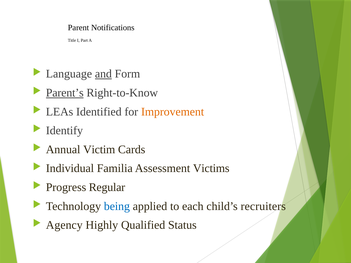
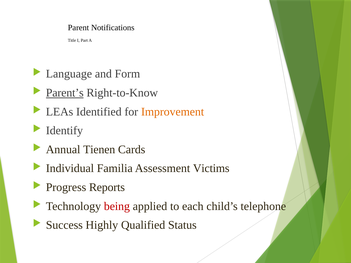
and underline: present -> none (103, 74)
Victim: Victim -> Tienen (99, 150)
Regular: Regular -> Reports (107, 187)
being colour: blue -> red (117, 206)
recruiters: recruiters -> telephone (263, 206)
Agency: Agency -> Success (64, 225)
